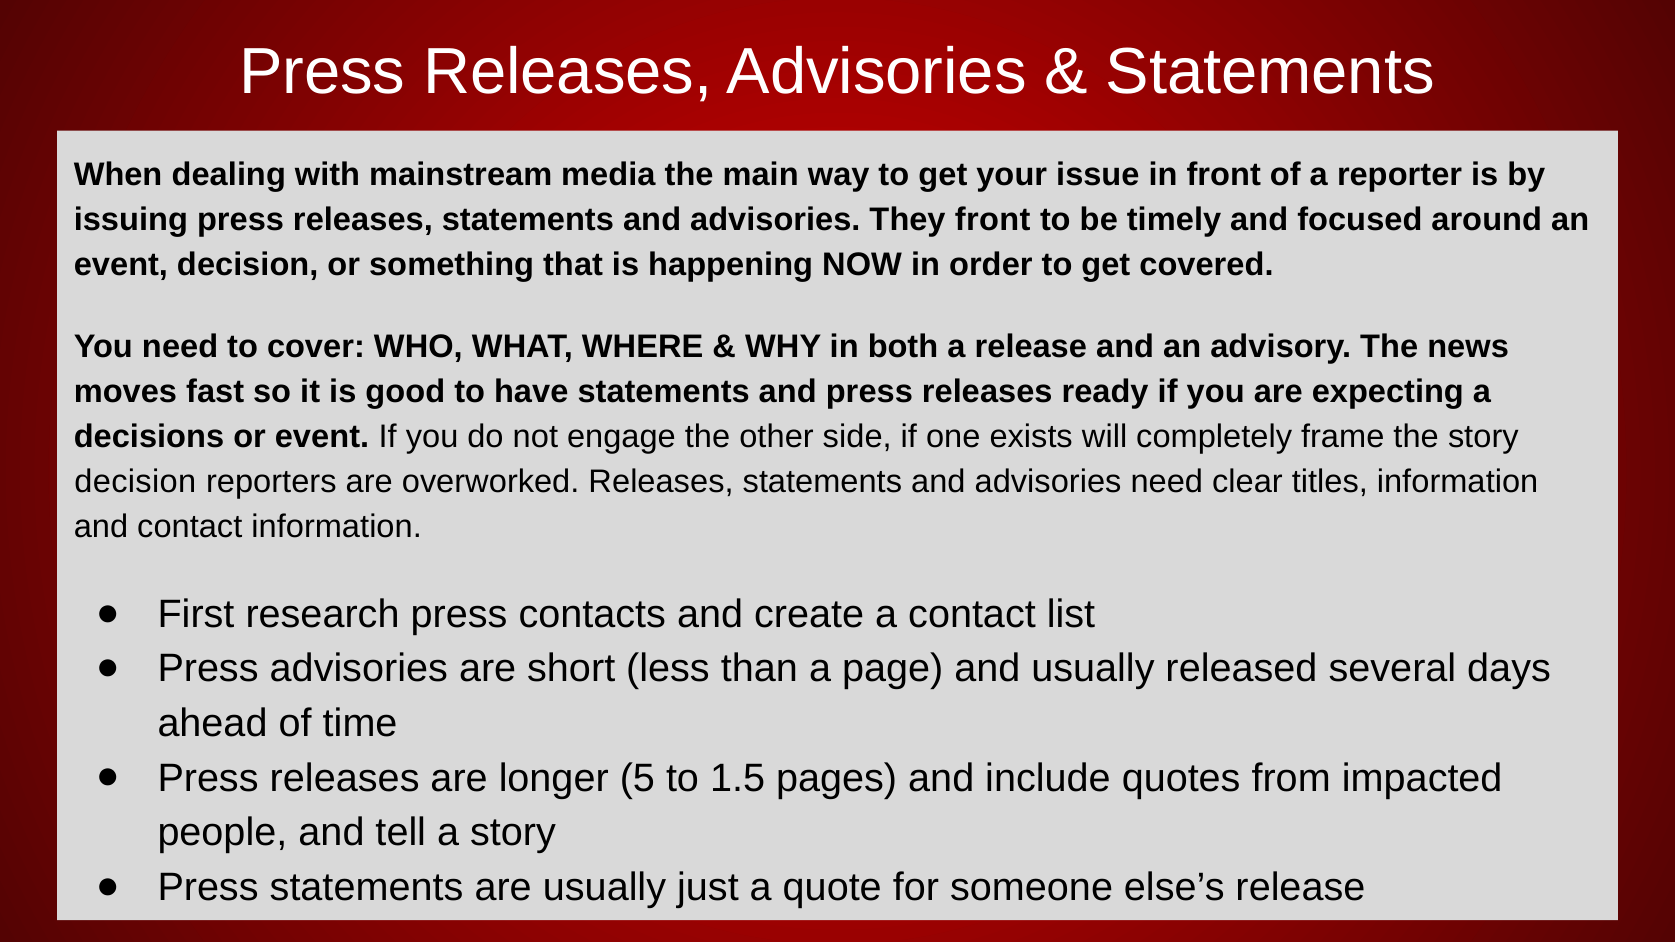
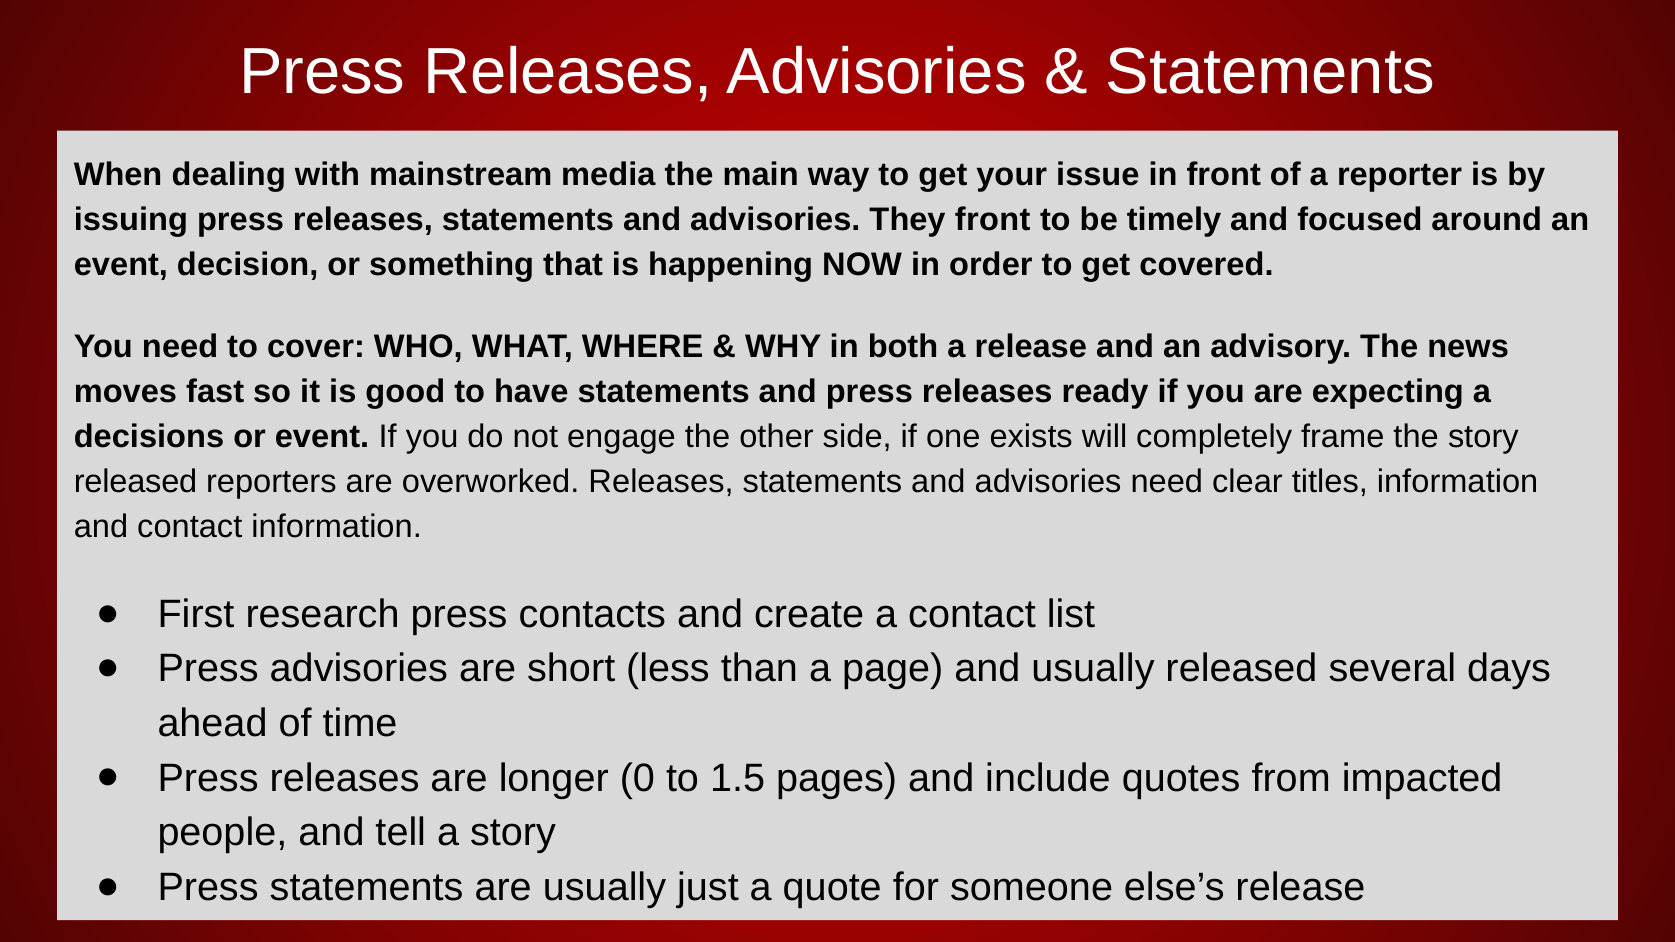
decision: decision -> released (136, 482)
5: 5 -> 0 (637, 778)
